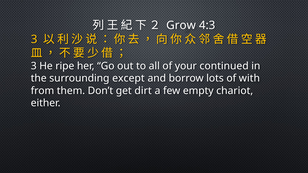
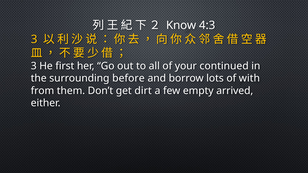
Grow: Grow -> Know (181, 25)
ripe: ripe -> first (65, 66)
except: except -> before (128, 78)
chariot: chariot -> arrived (235, 91)
